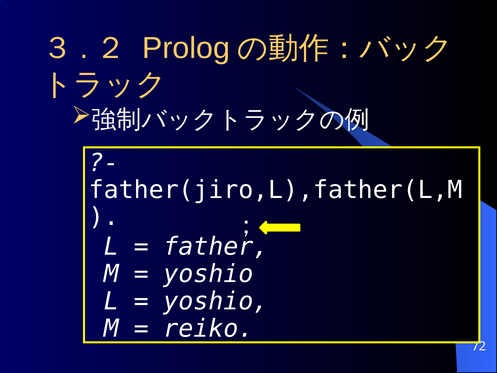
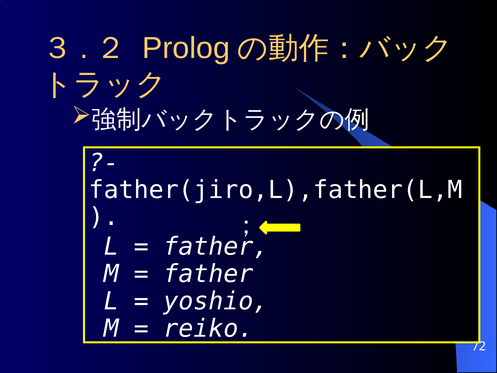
yoshio: yoshio -> father (208, 274)
